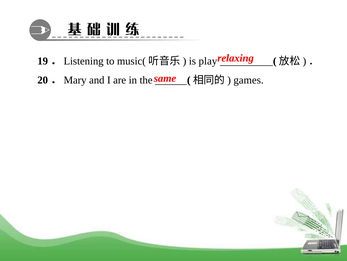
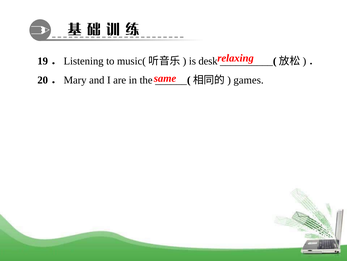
play: play -> desk (208, 61)
